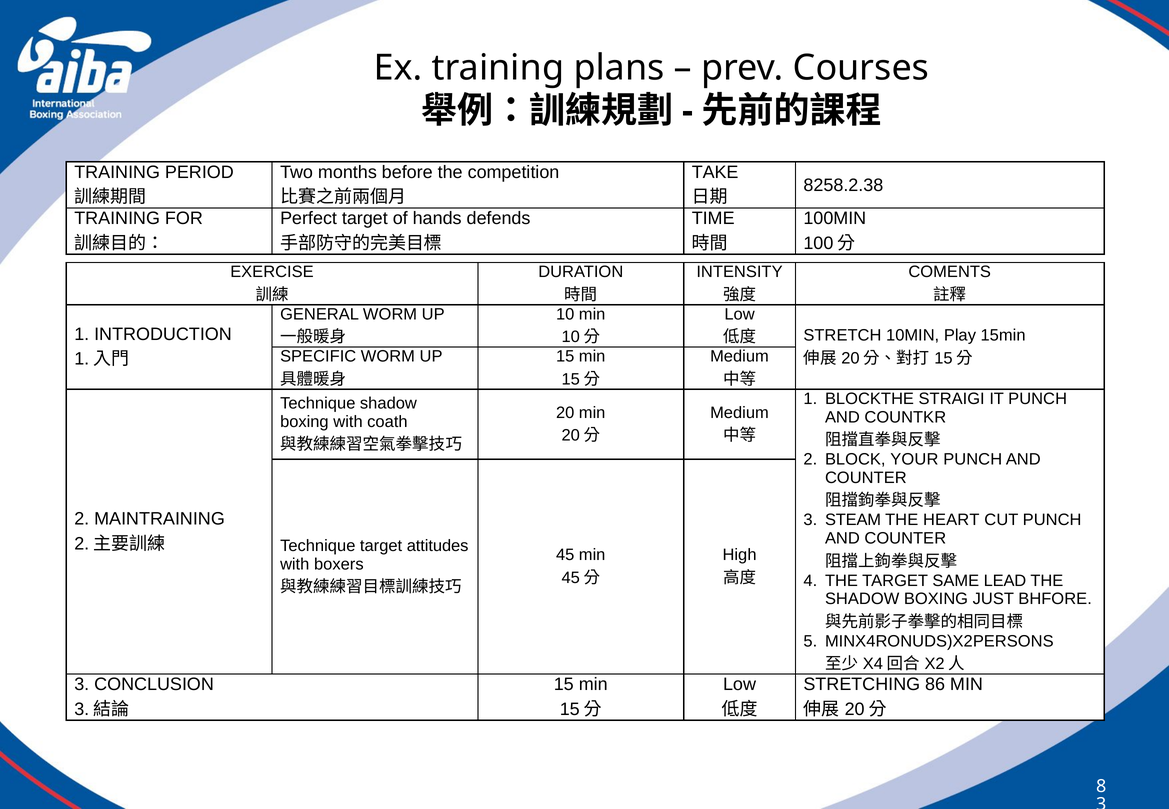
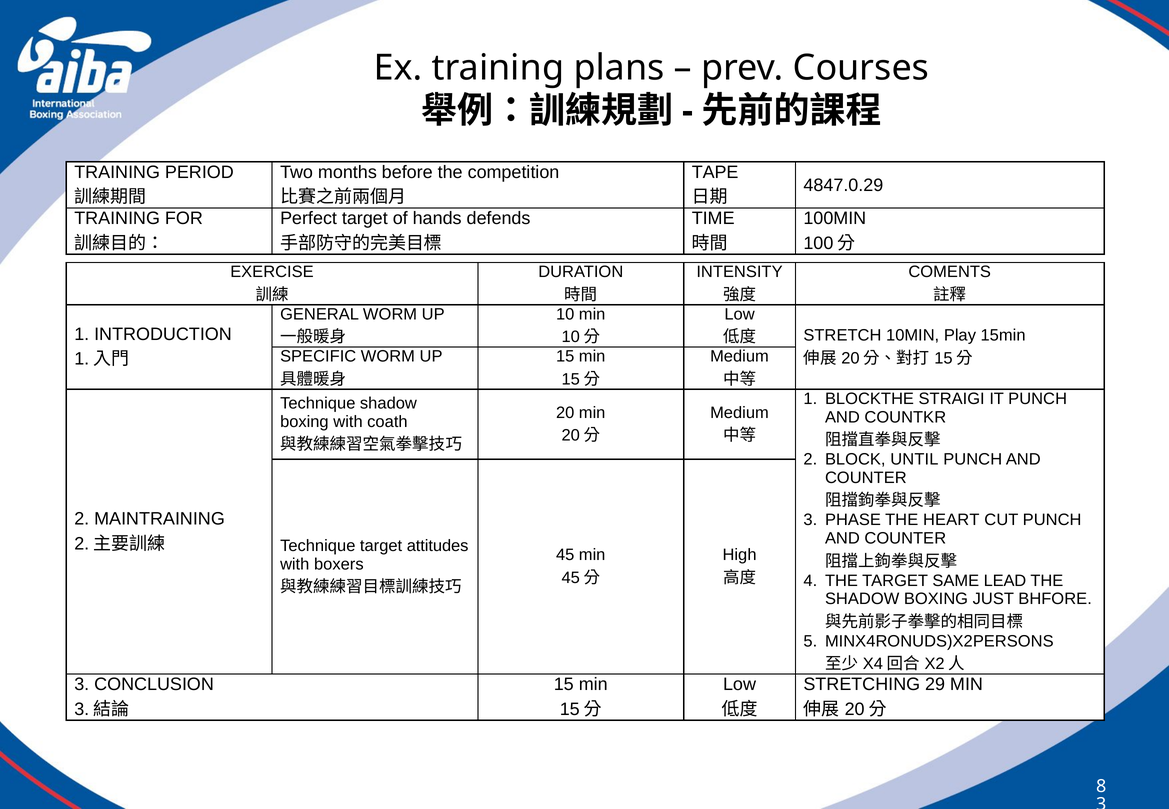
TAKE: TAKE -> TAPE (715, 172)
8258.2.38: 8258.2.38 -> 4847.0.29 (843, 185)
YOUR: YOUR -> UNTIL (914, 460)
STEAM: STEAM -> PHASE (853, 520)
86: 86 -> 29 (935, 685)
